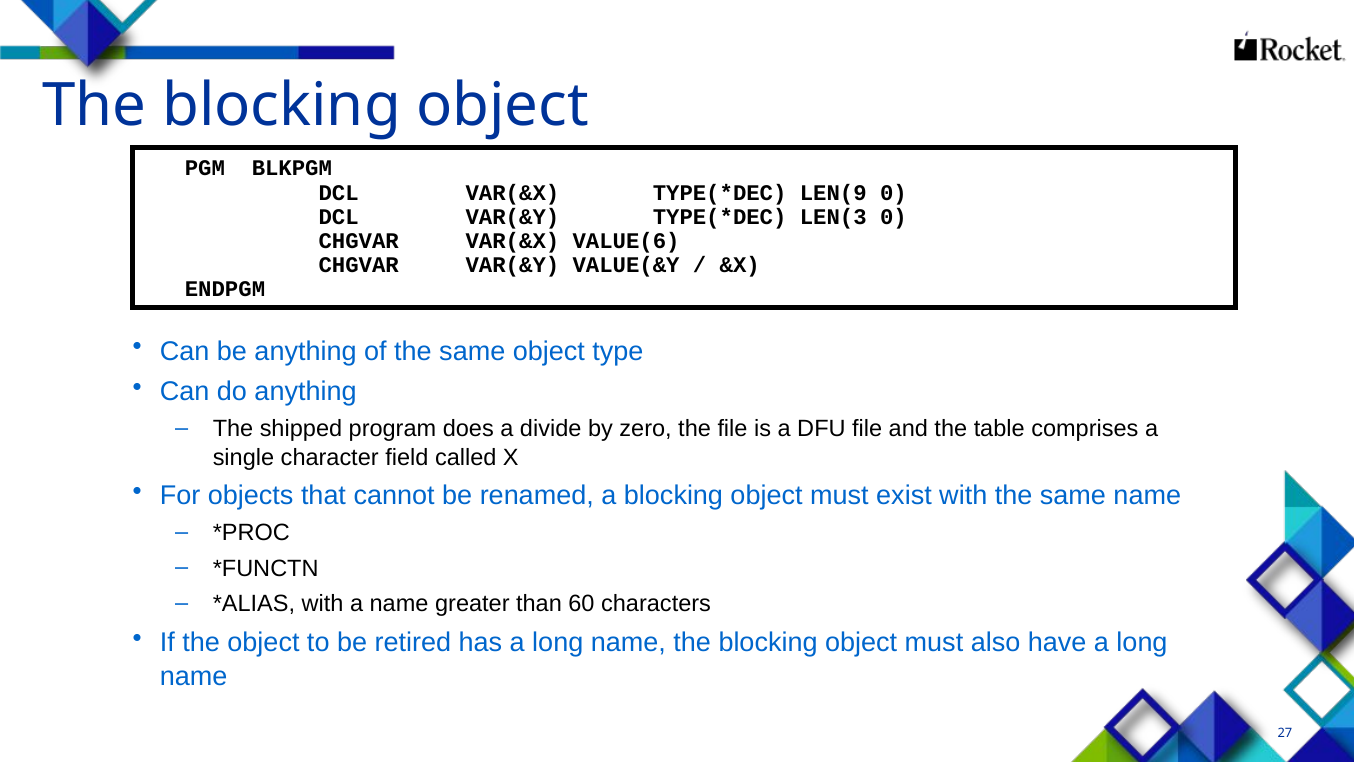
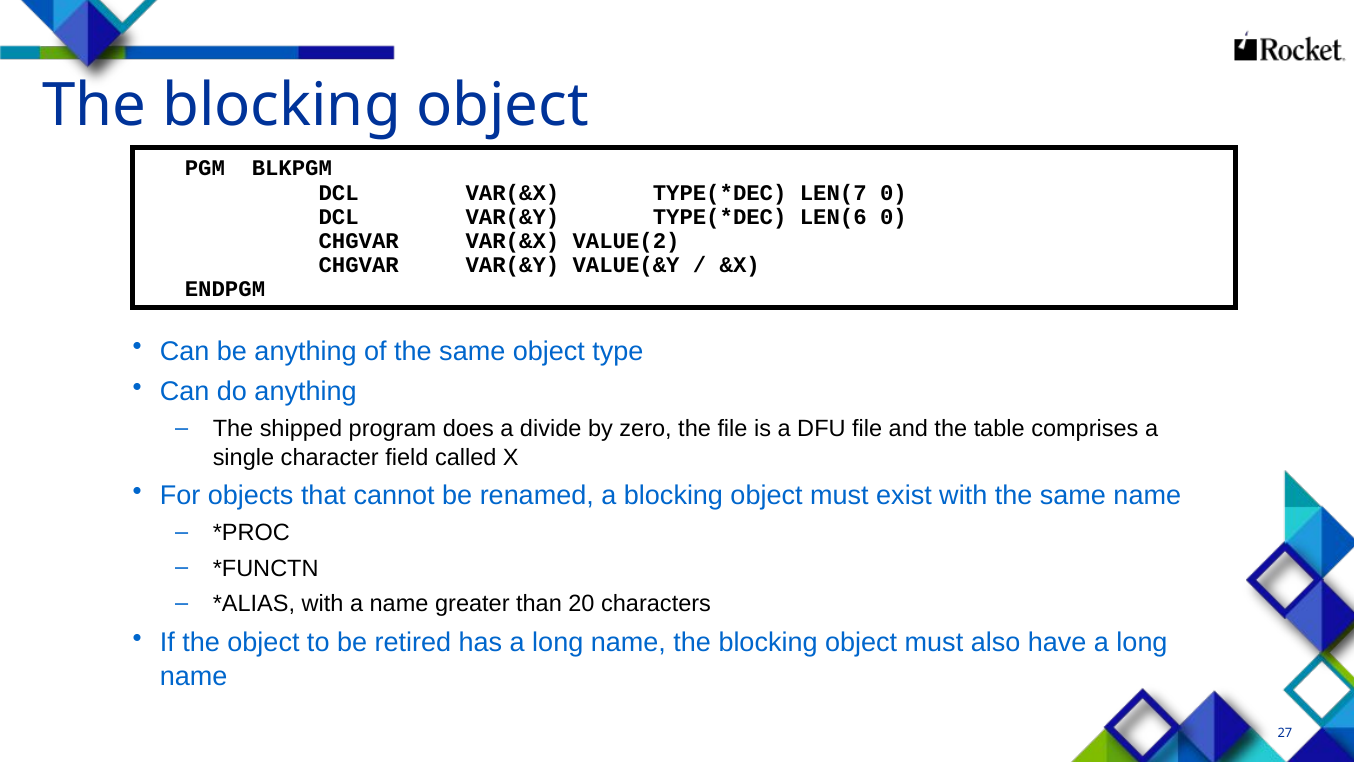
LEN(9: LEN(9 -> LEN(7 (833, 193)
LEN(3: LEN(3 -> LEN(6 (833, 217)
VALUE(6: VALUE(6 -> VALUE(2 (626, 241)
60: 60 -> 20 (581, 603)
